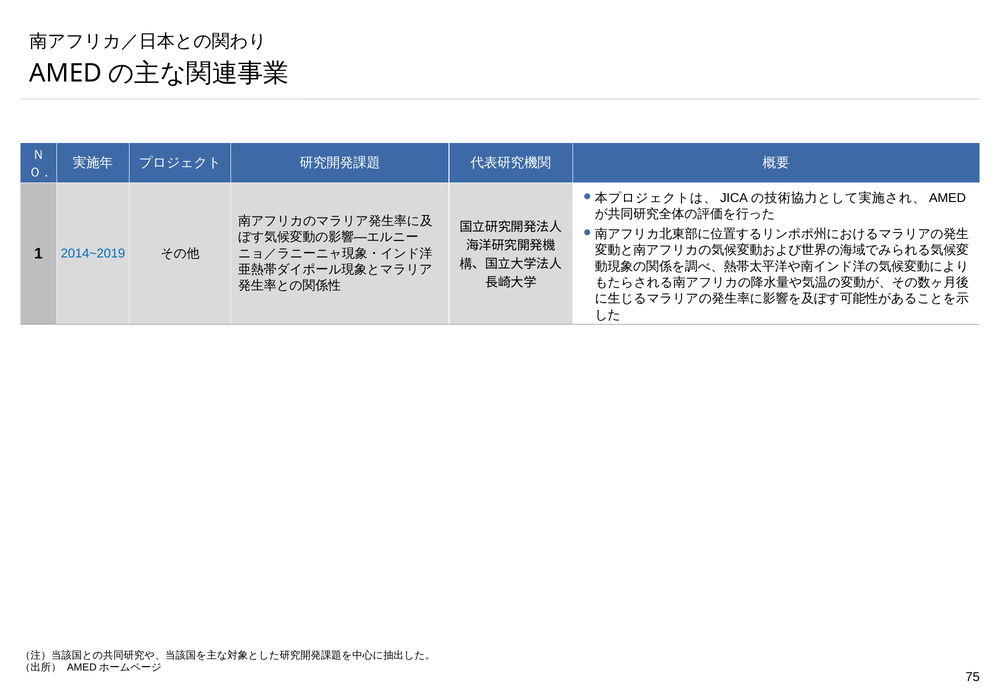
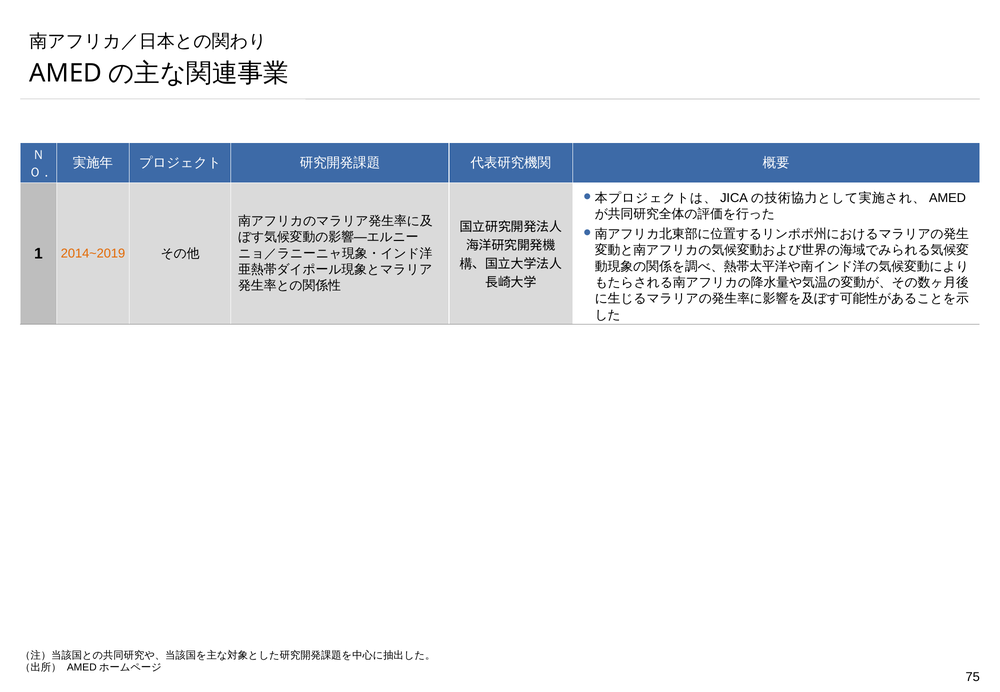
2014~2019 colour: blue -> orange (93, 254)
